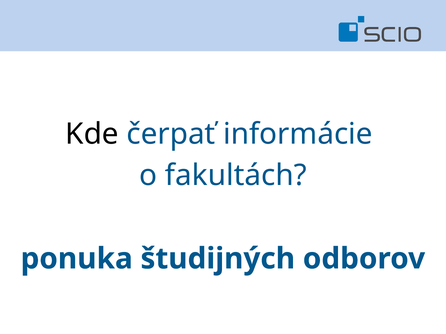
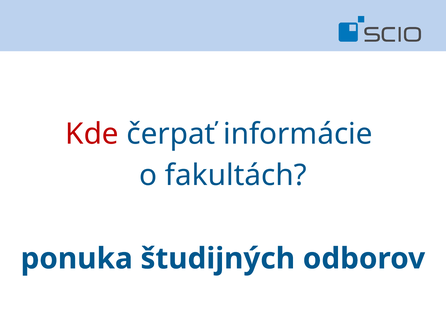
Kde colour: black -> red (92, 134)
